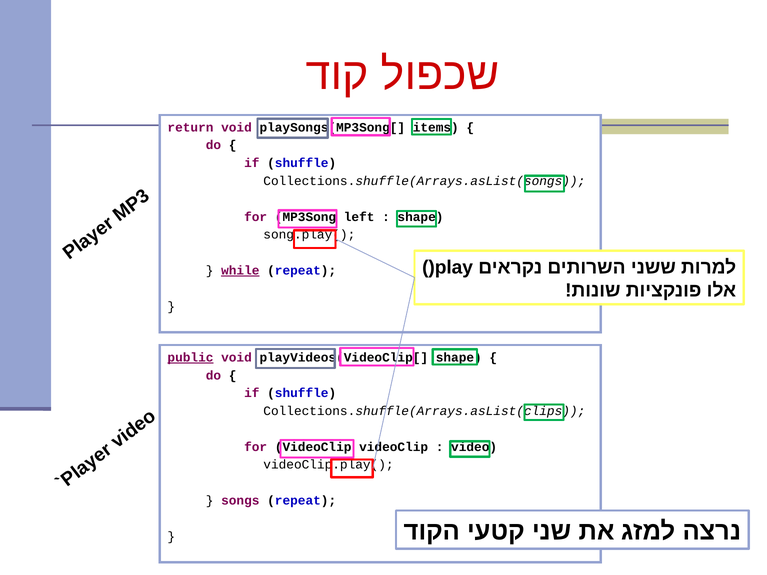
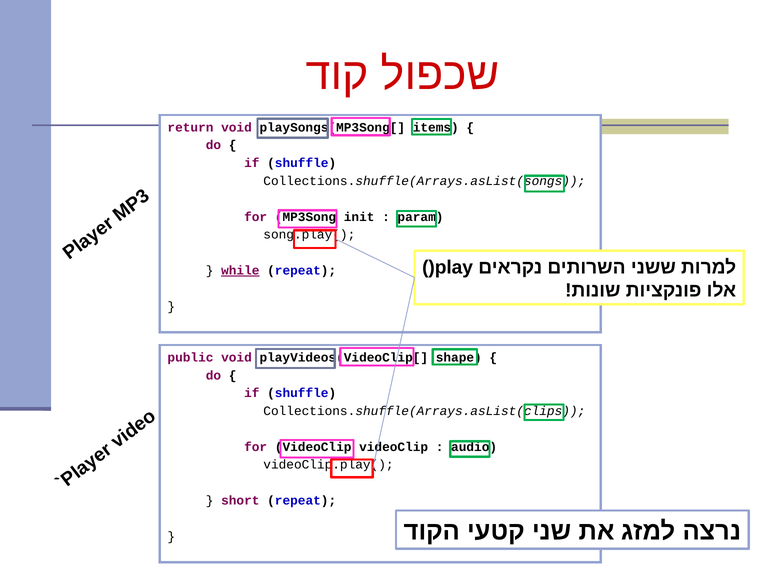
left: left -> init (359, 217)
shape: shape -> param (420, 217)
public underline: present -> none (190, 358)
video: video -> audio (474, 447)
songs: songs -> short (240, 501)
